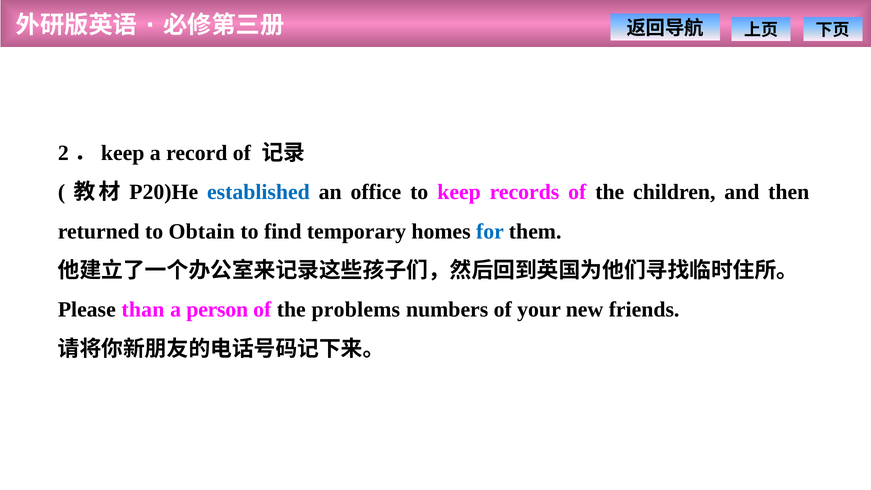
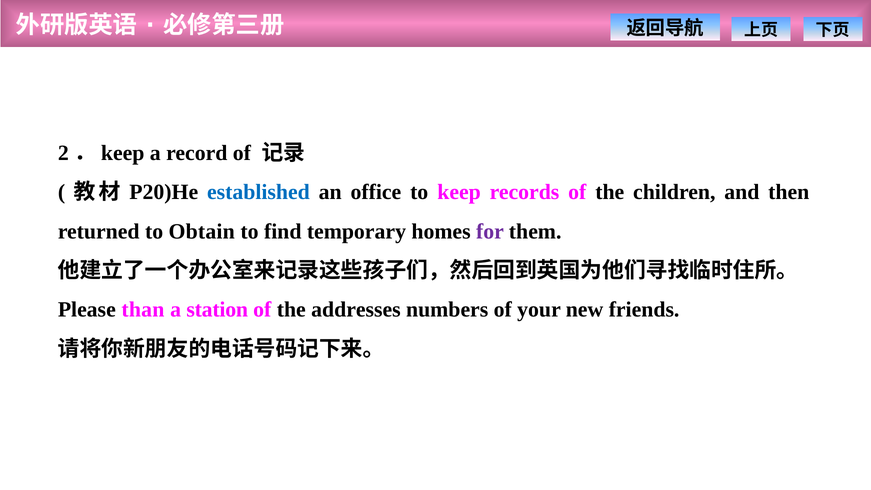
for colour: blue -> purple (490, 231)
person: person -> station (217, 310)
problems: problems -> addresses (356, 310)
